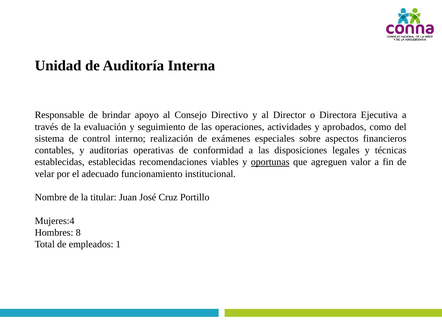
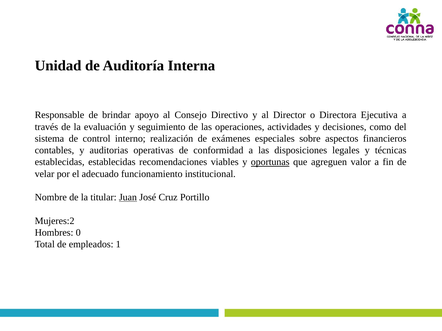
aprobados: aprobados -> decisiones (345, 127)
Juan underline: none -> present (128, 198)
Mujeres:4: Mujeres:4 -> Mujeres:2 (55, 221)
8: 8 -> 0 (78, 233)
